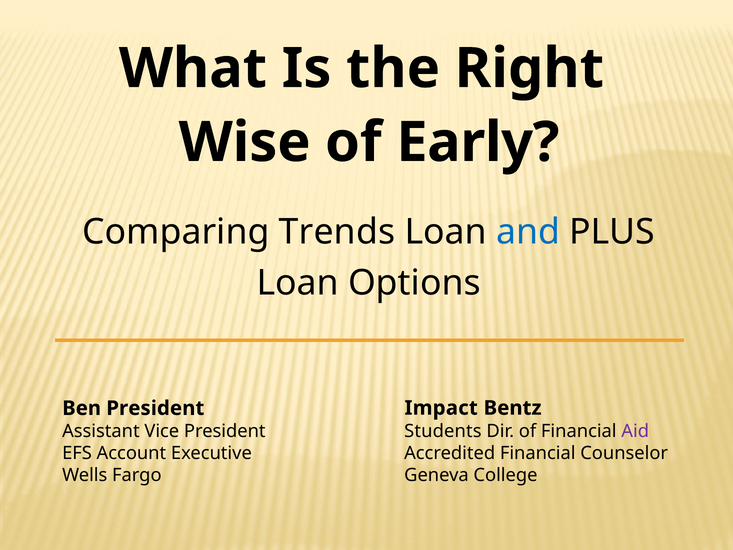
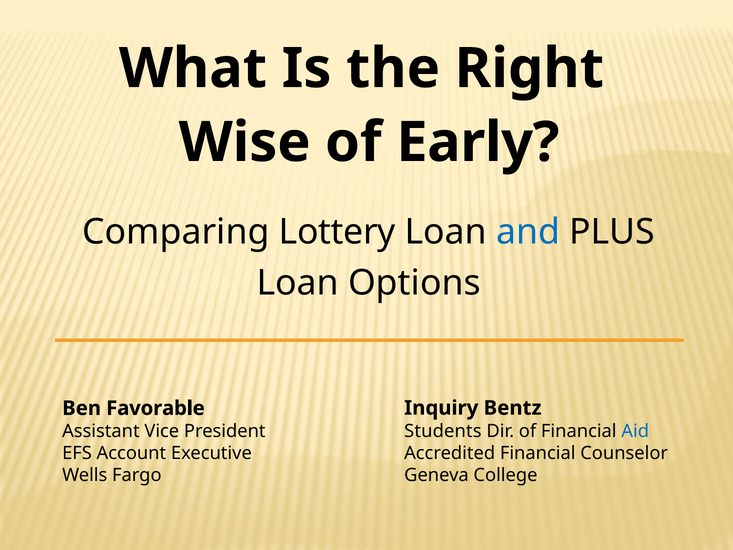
Trends: Trends -> Lottery (337, 232)
Impact: Impact -> Inquiry (441, 408)
Ben President: President -> Favorable (155, 408)
Aid colour: purple -> blue (635, 431)
